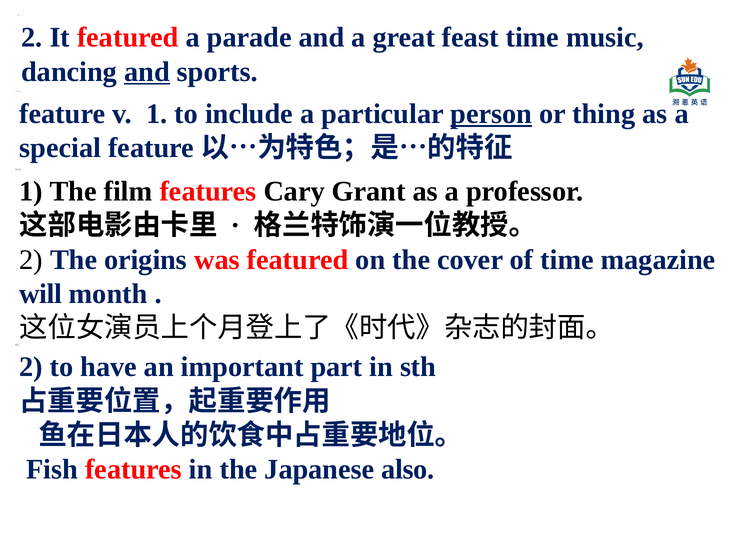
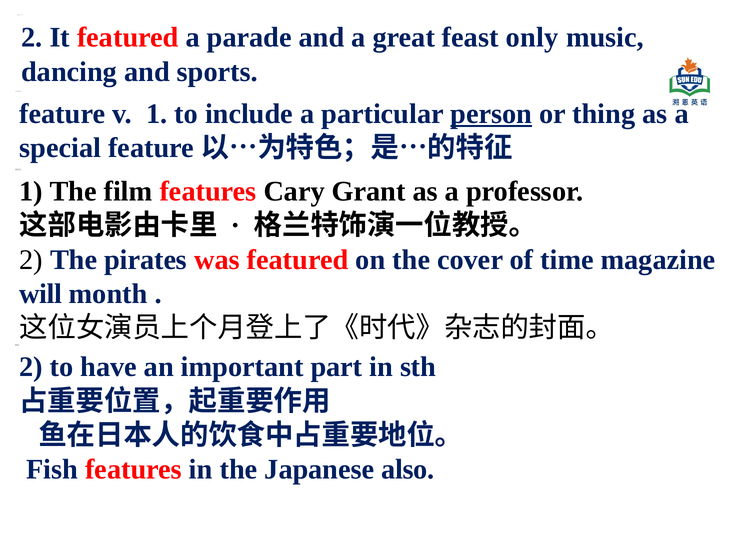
feast time: time -> only (532, 38)
and underline: present -> none (147, 72)
origins: origins -> pirates (146, 260)
